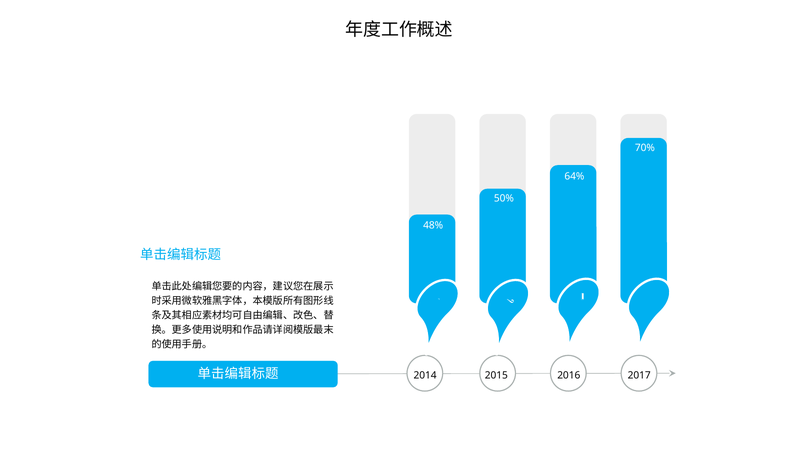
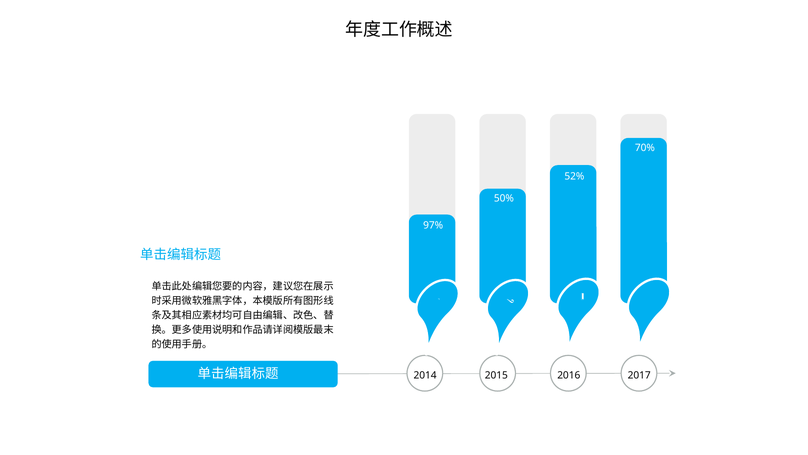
64%: 64% -> 52% (574, 176)
48%: 48% -> 97% (433, 225)
